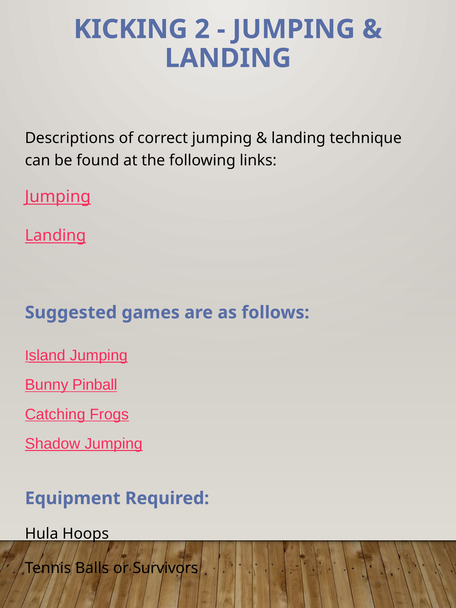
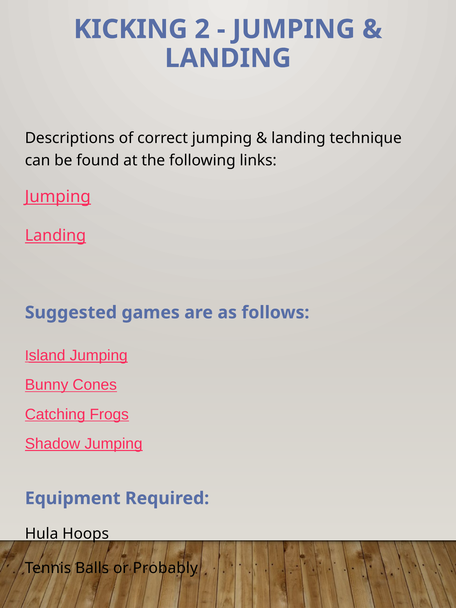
Pinball: Pinball -> Cones (95, 385)
Survivors: Survivors -> Probably (165, 568)
